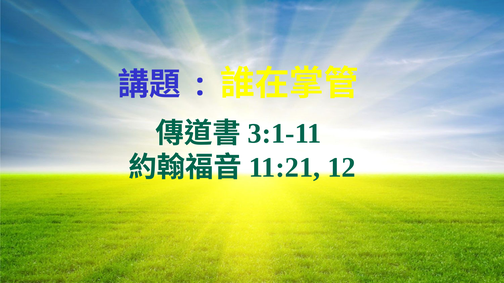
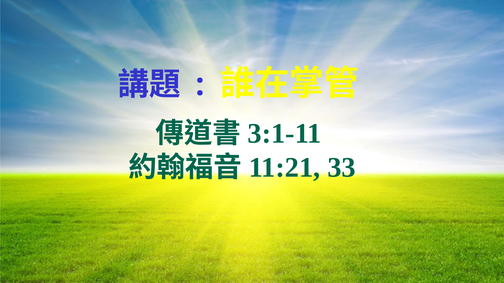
12: 12 -> 33 (342, 168)
